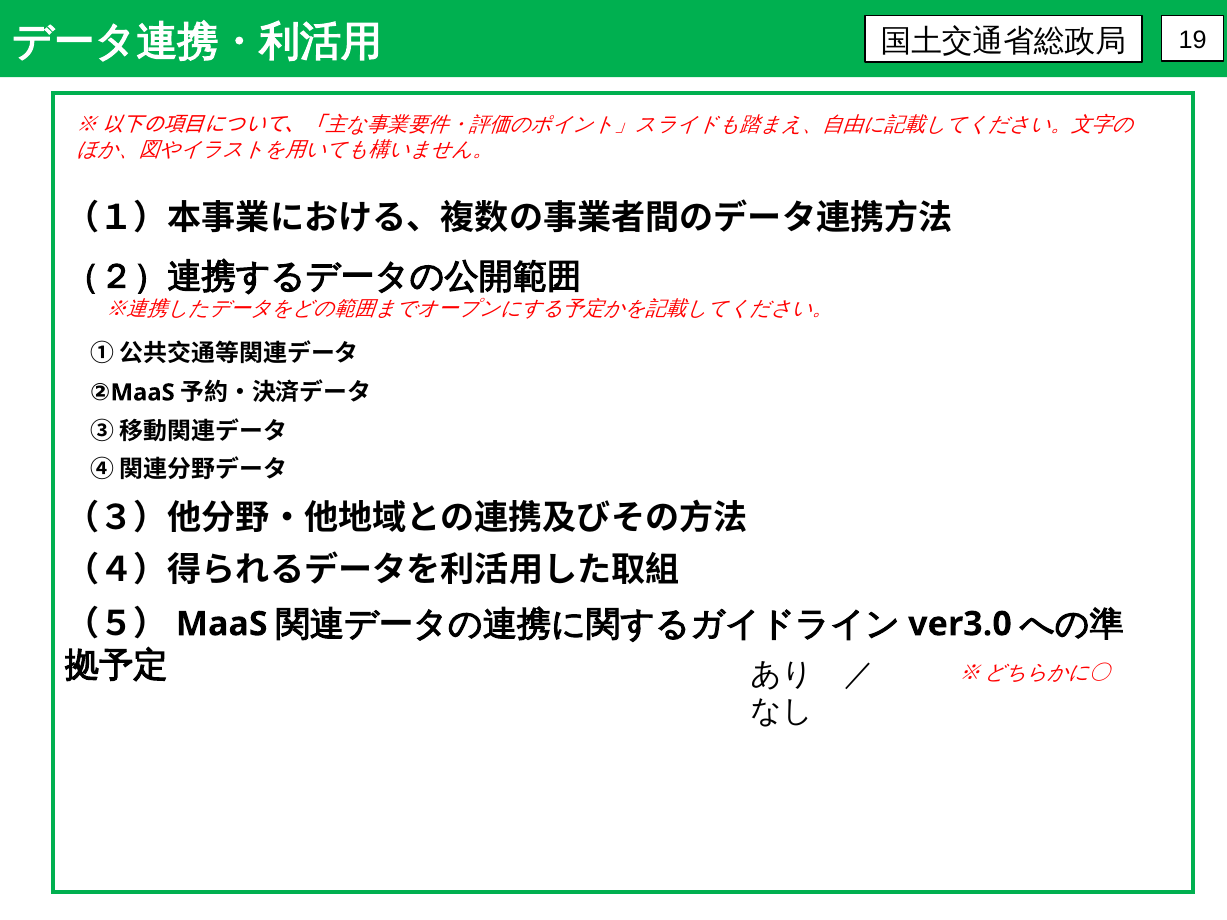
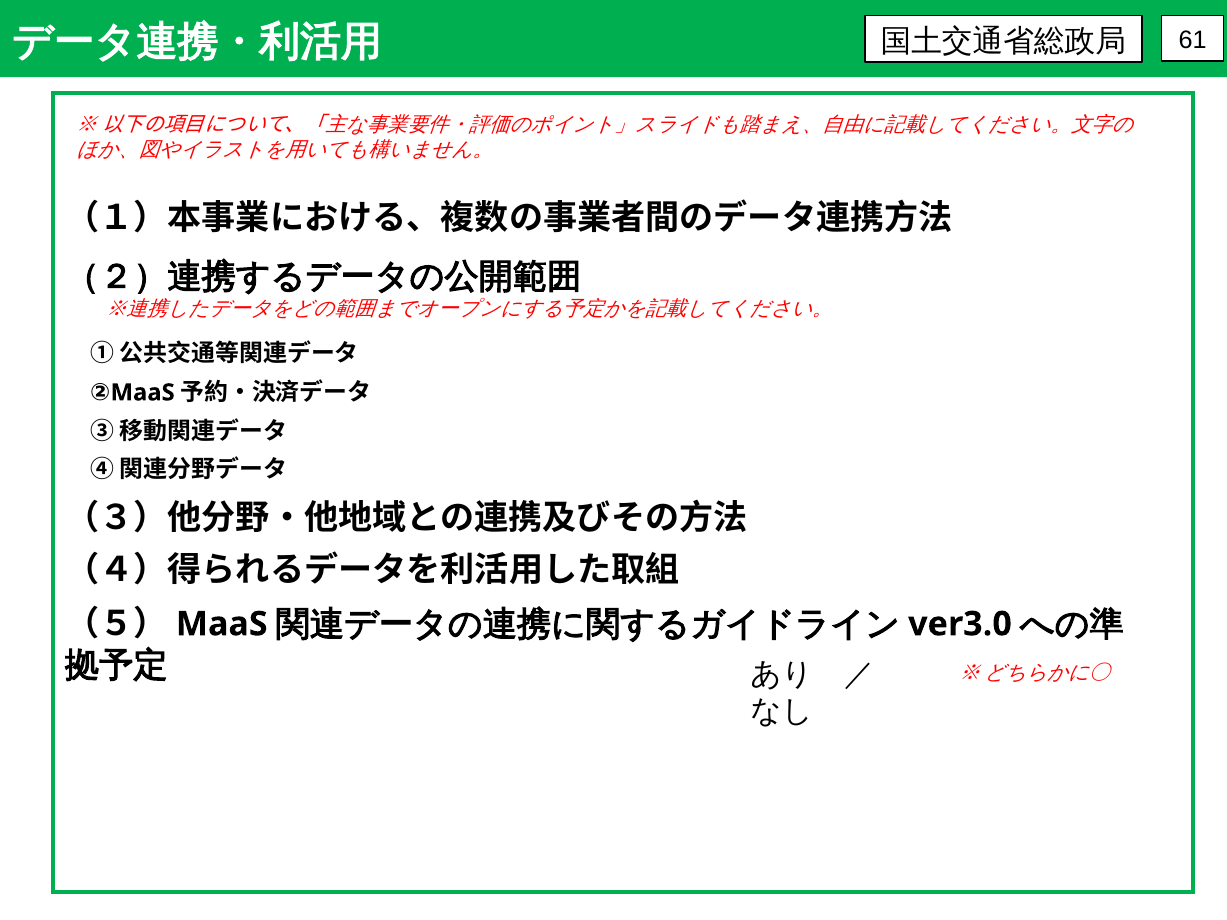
19: 19 -> 61 (1193, 40)
